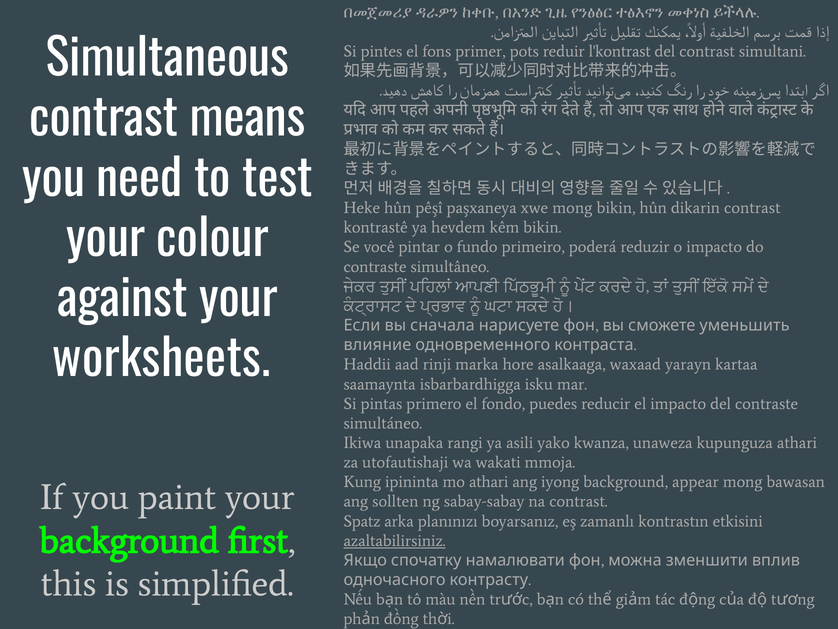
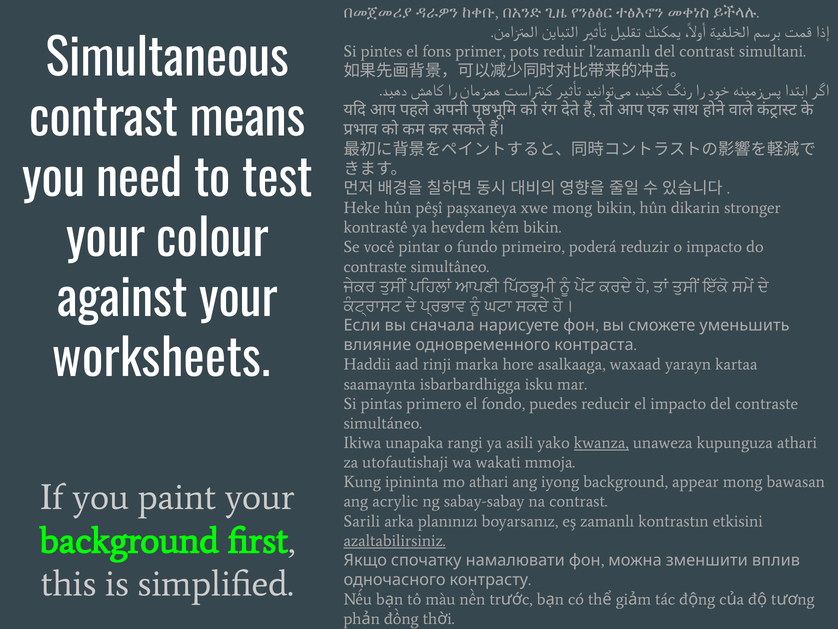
l'kontrast: l'kontrast -> l'zamanlı (620, 51)
dikarin contrast: contrast -> stronger (752, 208)
kwanza underline: none -> present (601, 443)
sollten: sollten -> acrylic (395, 501)
Spatz: Spatz -> Sarili (362, 521)
